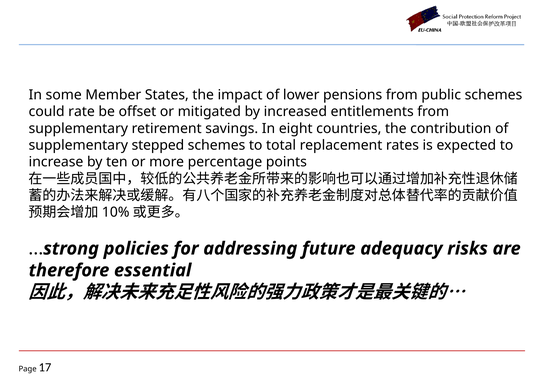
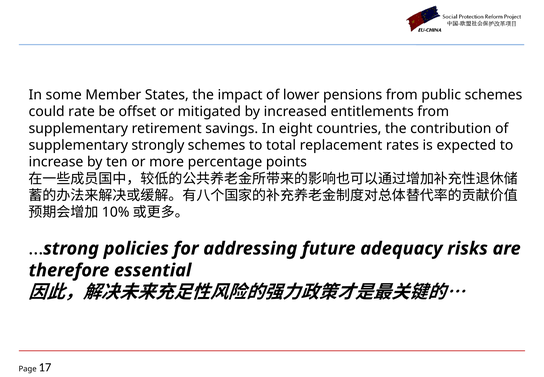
stepped: stepped -> strongly (158, 145)
